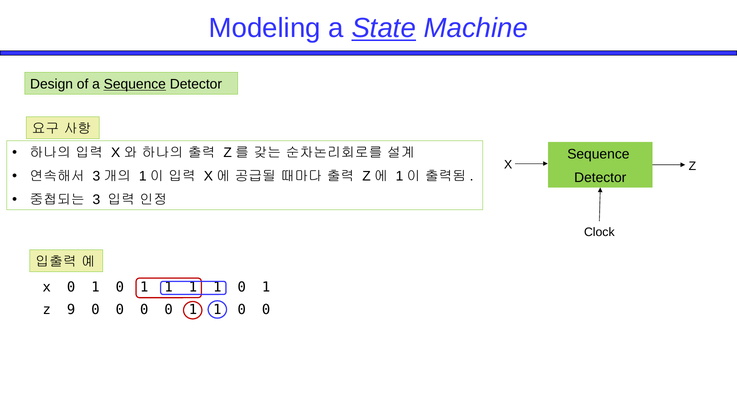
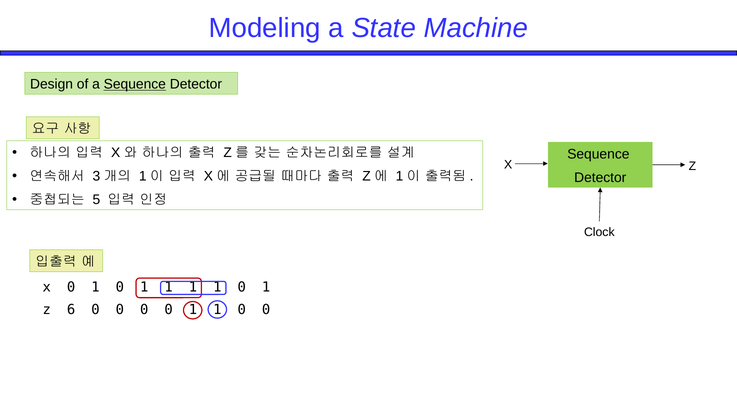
State underline: present -> none (384, 28)
3: 3 -> 5 (96, 200)
9: 9 -> 6 (71, 309)
